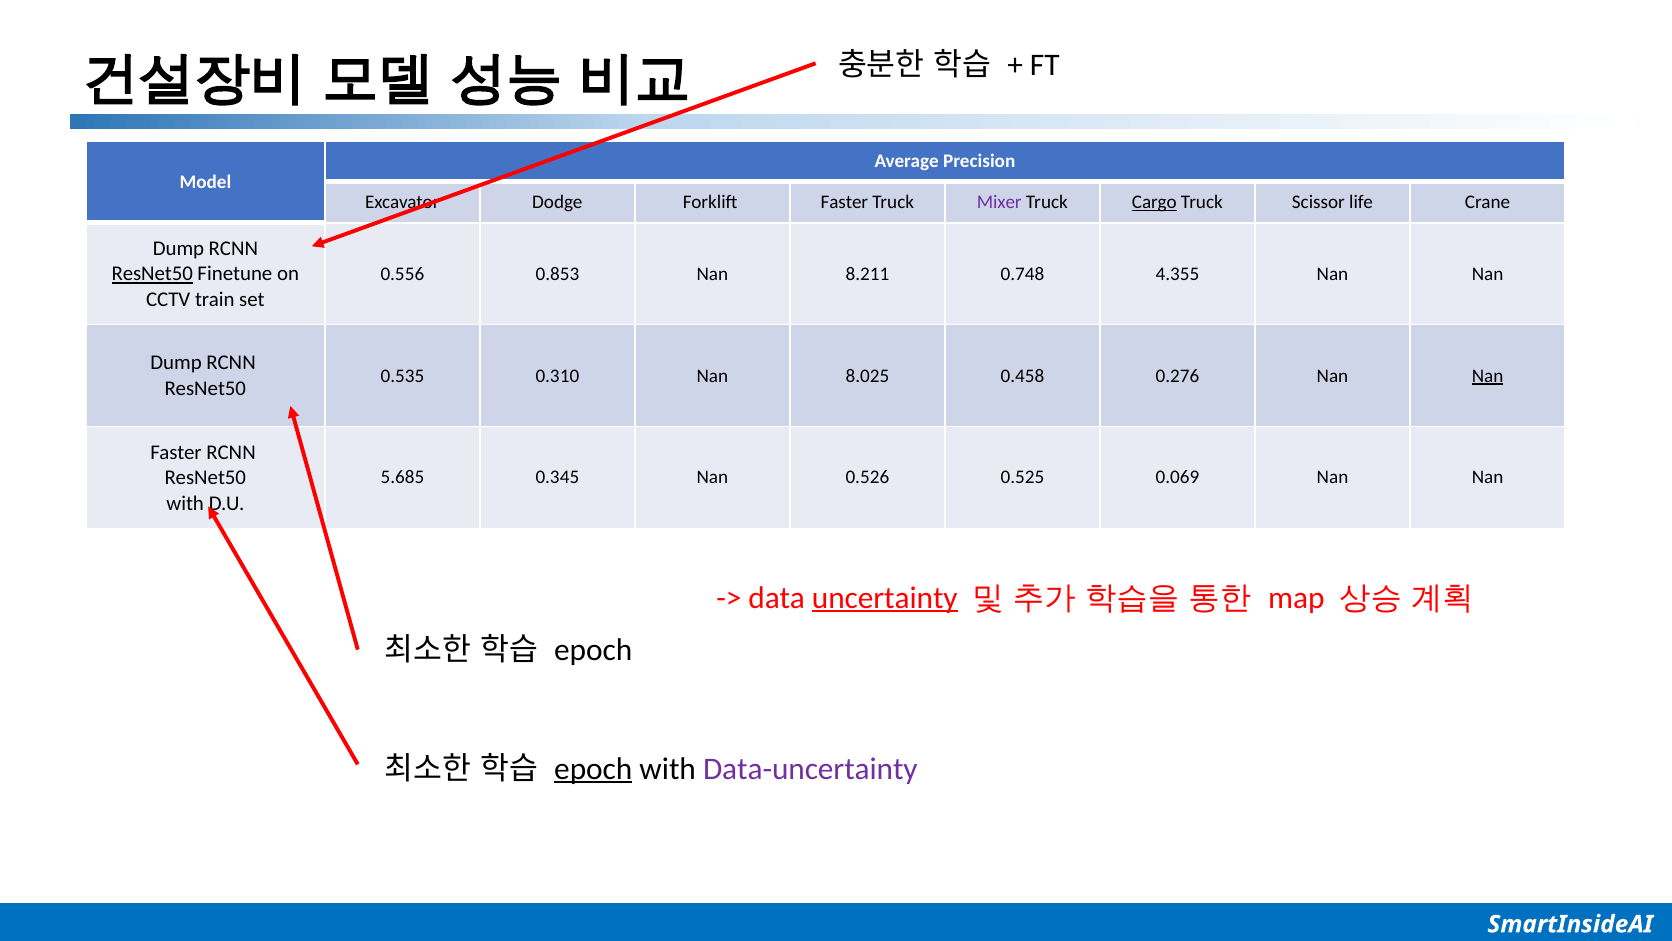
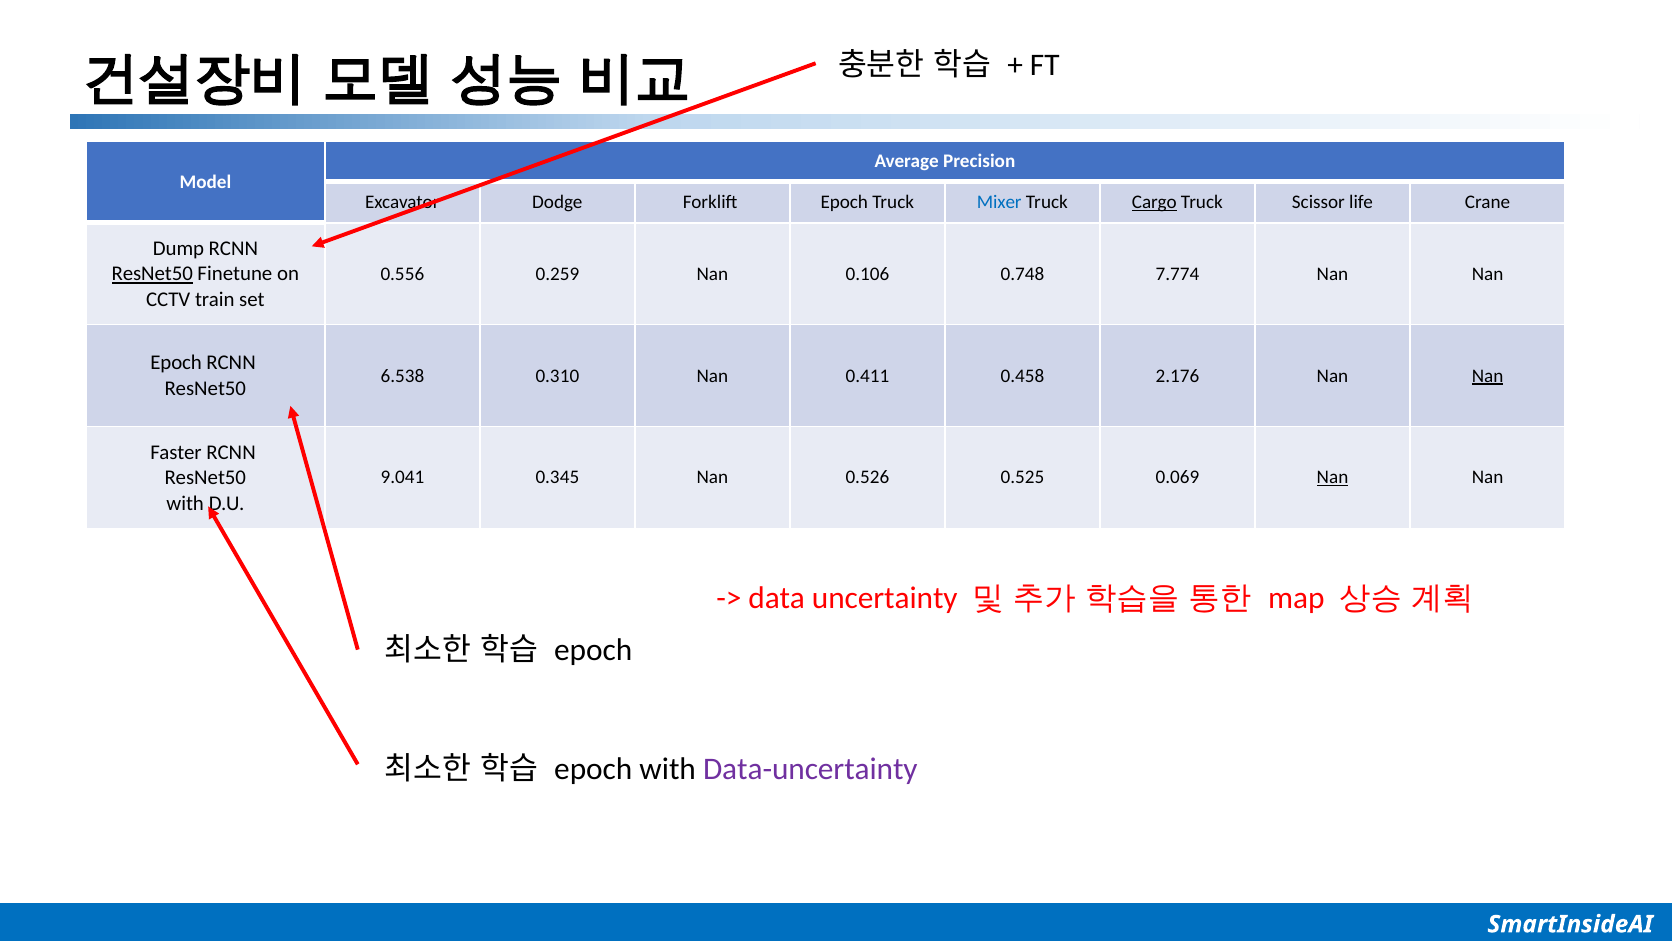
Forklift Faster: Faster -> Epoch (844, 202)
Mixer colour: purple -> blue (999, 202)
0.853: 0.853 -> 0.259 (557, 274)
8.211: 8.211 -> 0.106 (867, 274)
4.355: 4.355 -> 7.774 (1177, 274)
Dump: Dump -> Epoch (176, 363)
0.535: 0.535 -> 6.538 (402, 376)
8.025: 8.025 -> 0.411 (867, 376)
0.276: 0.276 -> 2.176 (1177, 376)
5.685: 5.685 -> 9.041 (402, 477)
Nan underline: none -> present (1333, 477)
uncertainty underline: present -> none (885, 597)
epoch underline: present -> none (593, 768)
